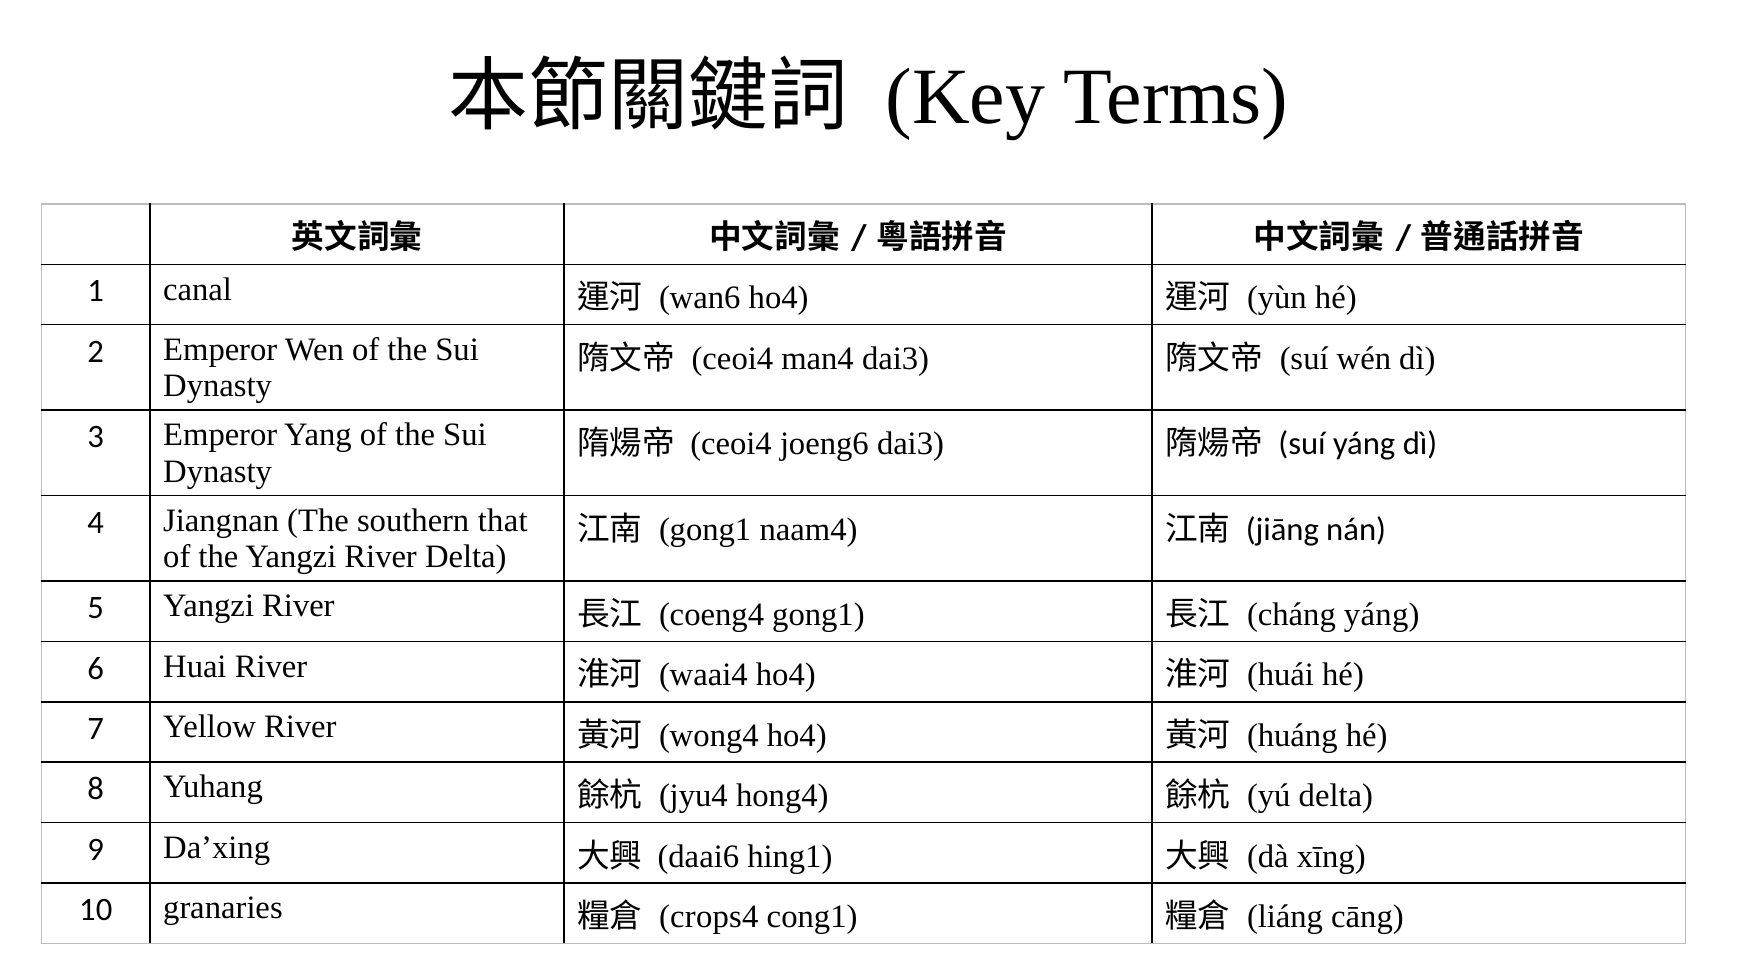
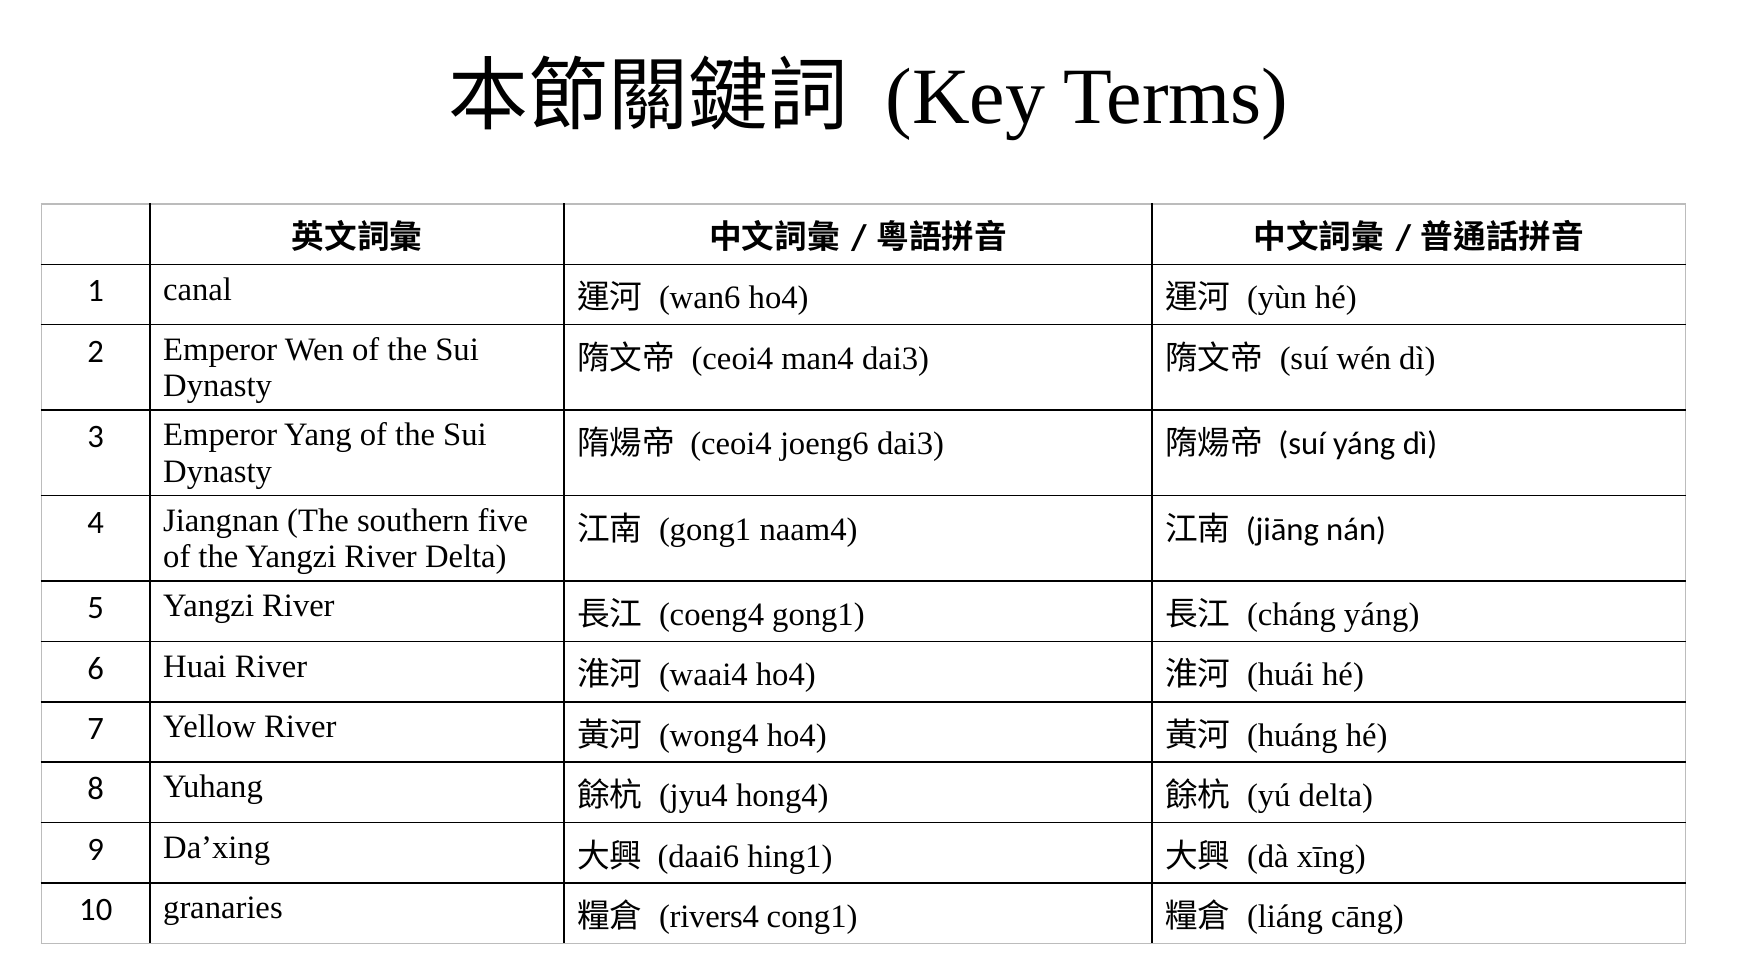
that: that -> five (503, 521)
crops4: crops4 -> rivers4 (709, 917)
